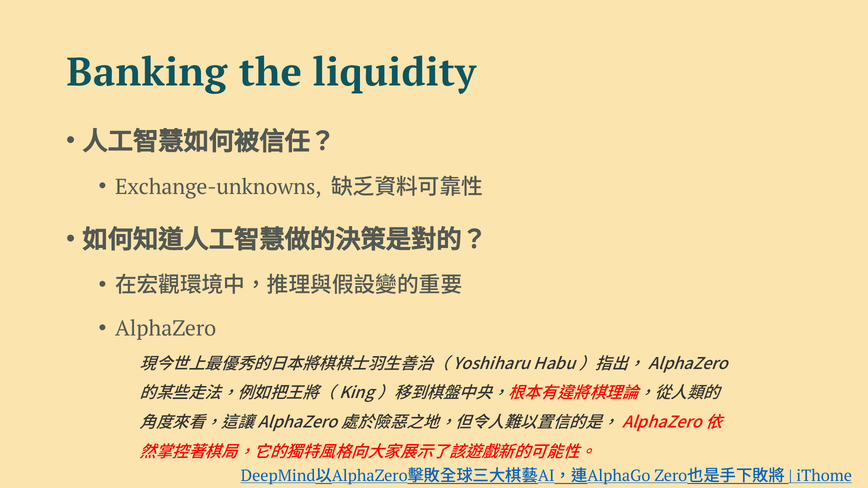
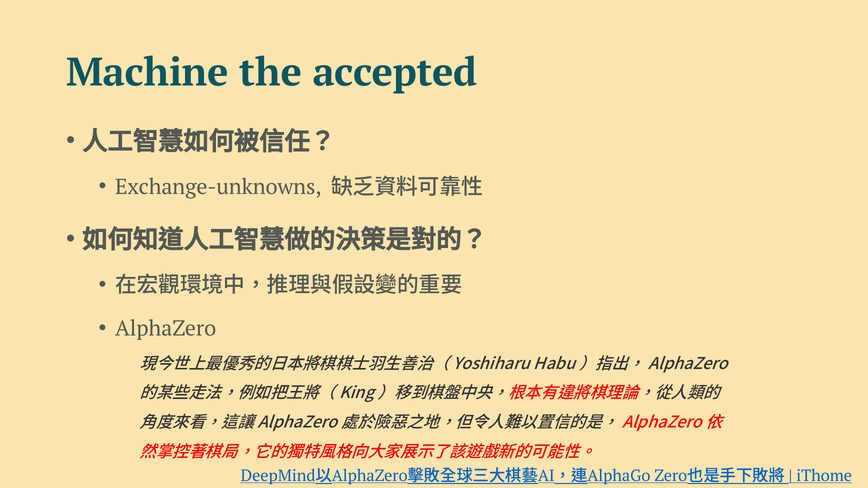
Banking: Banking -> Machine (147, 73)
liquidity: liquidity -> accepted (395, 73)
